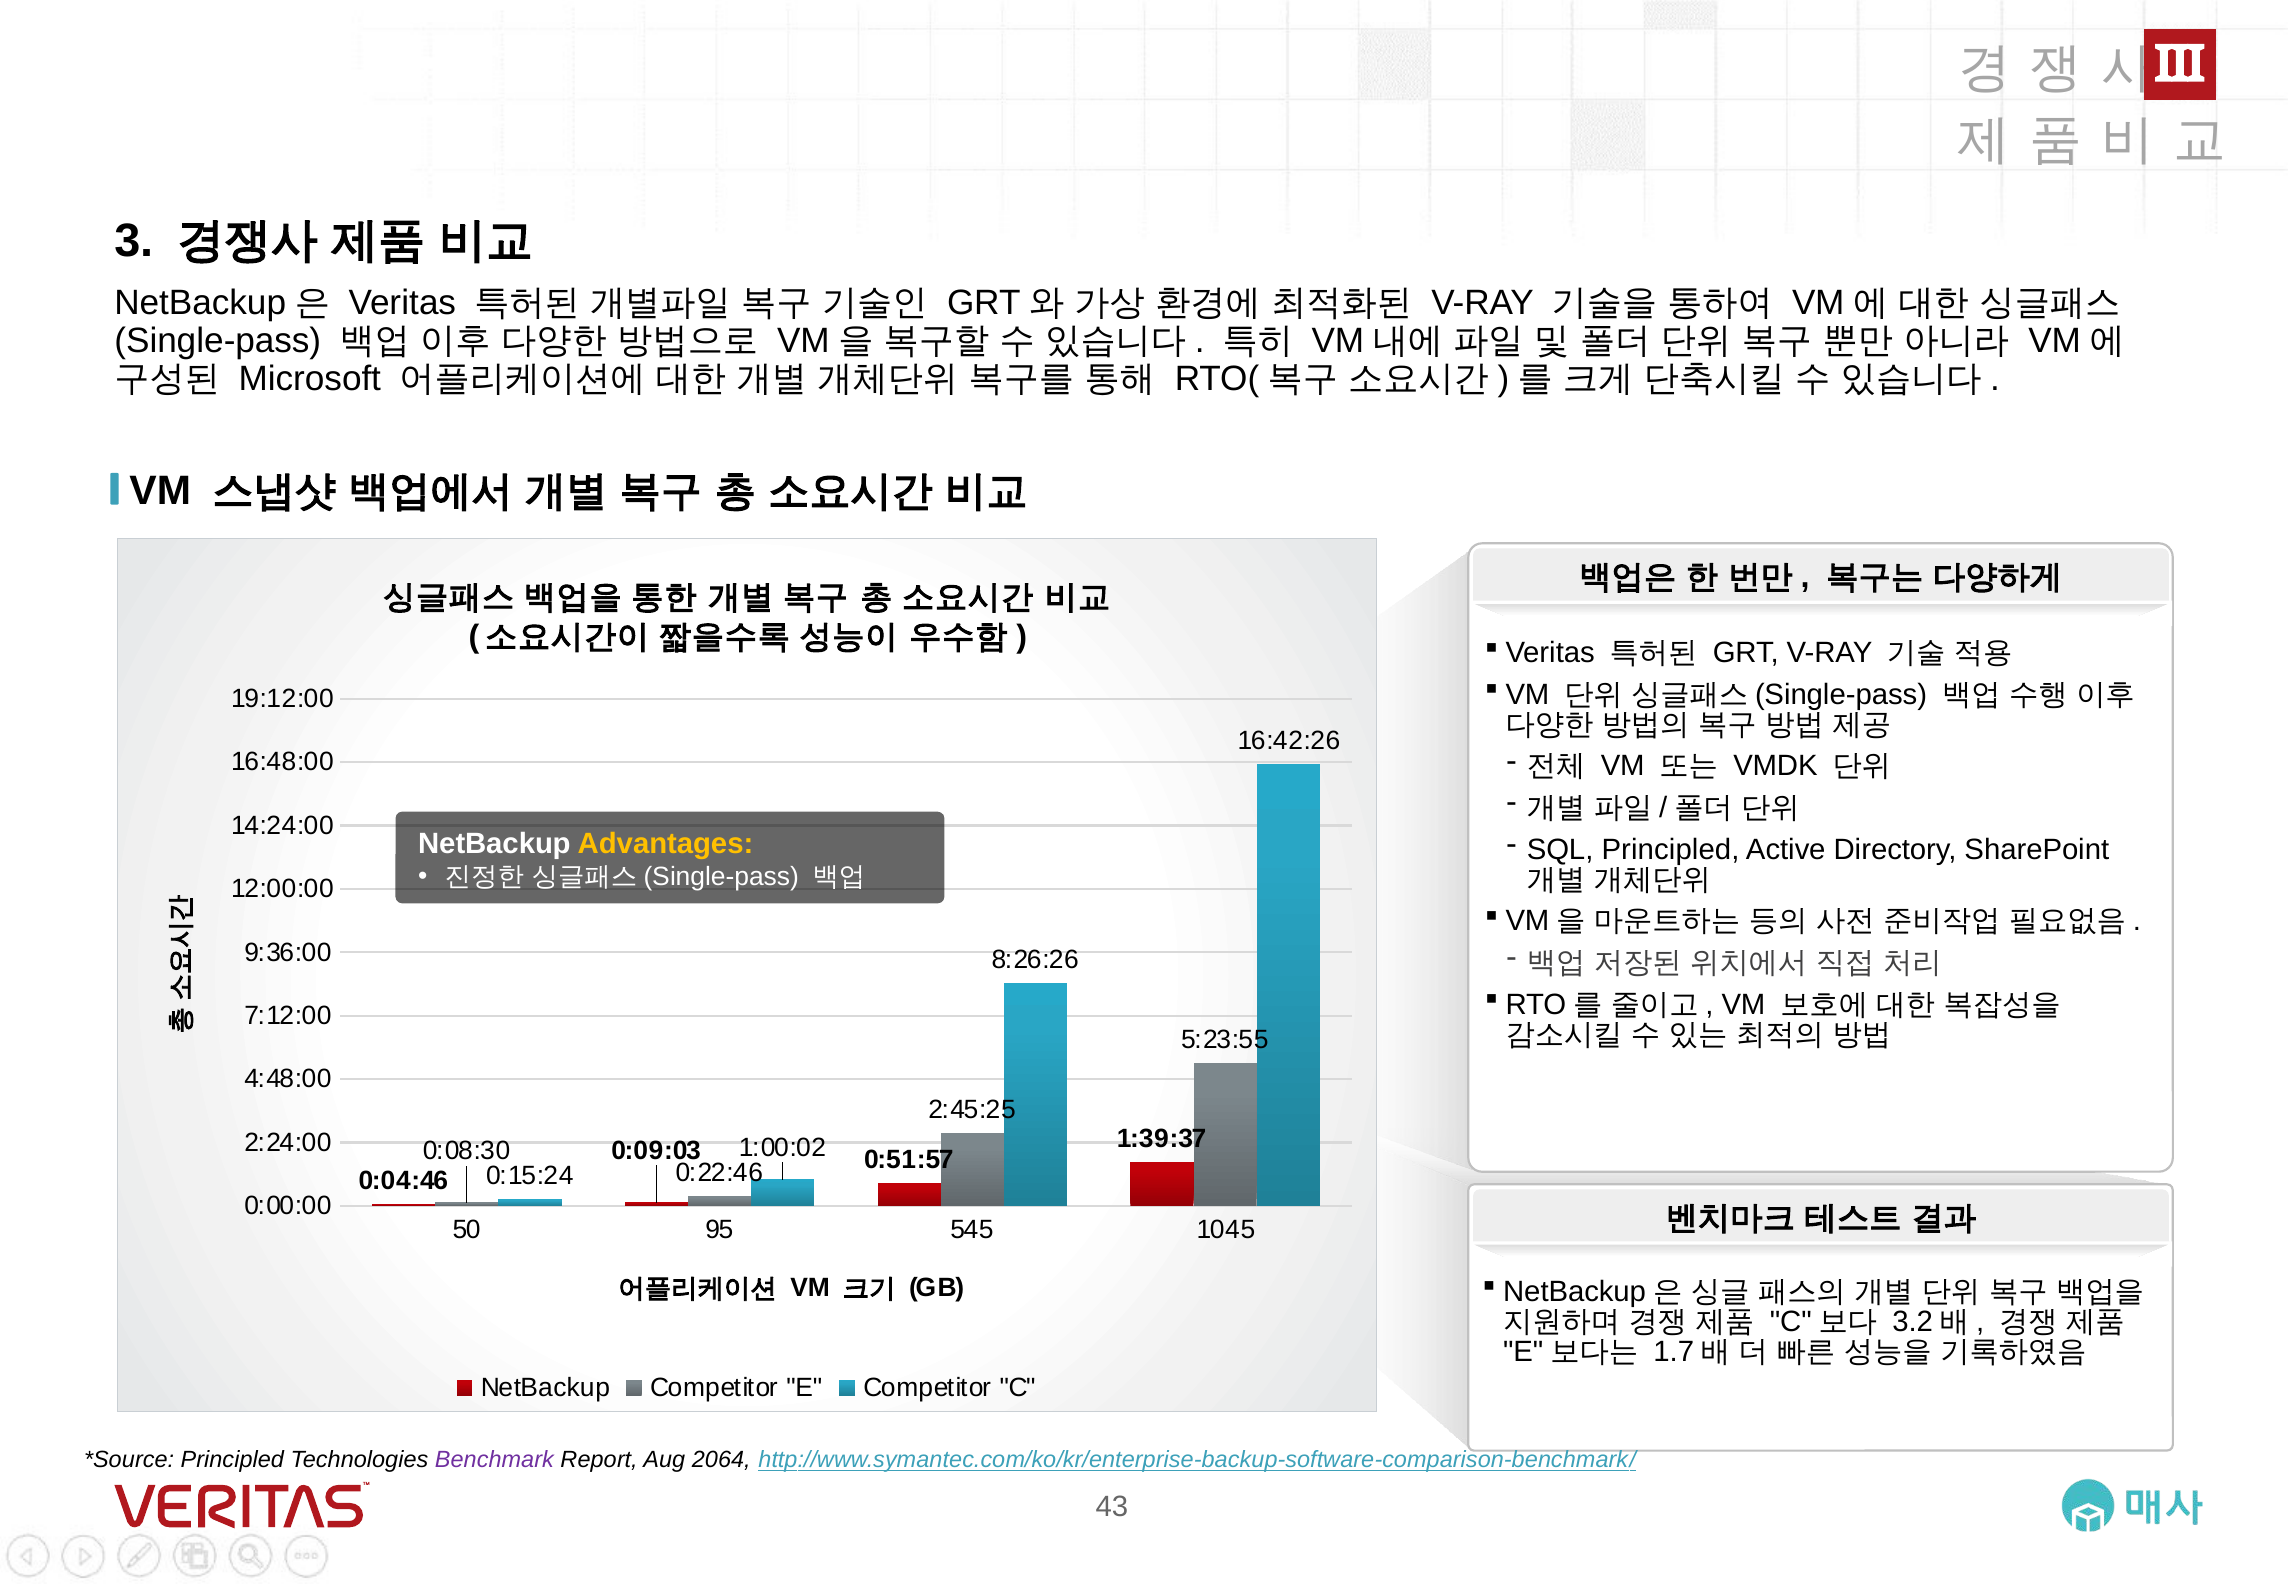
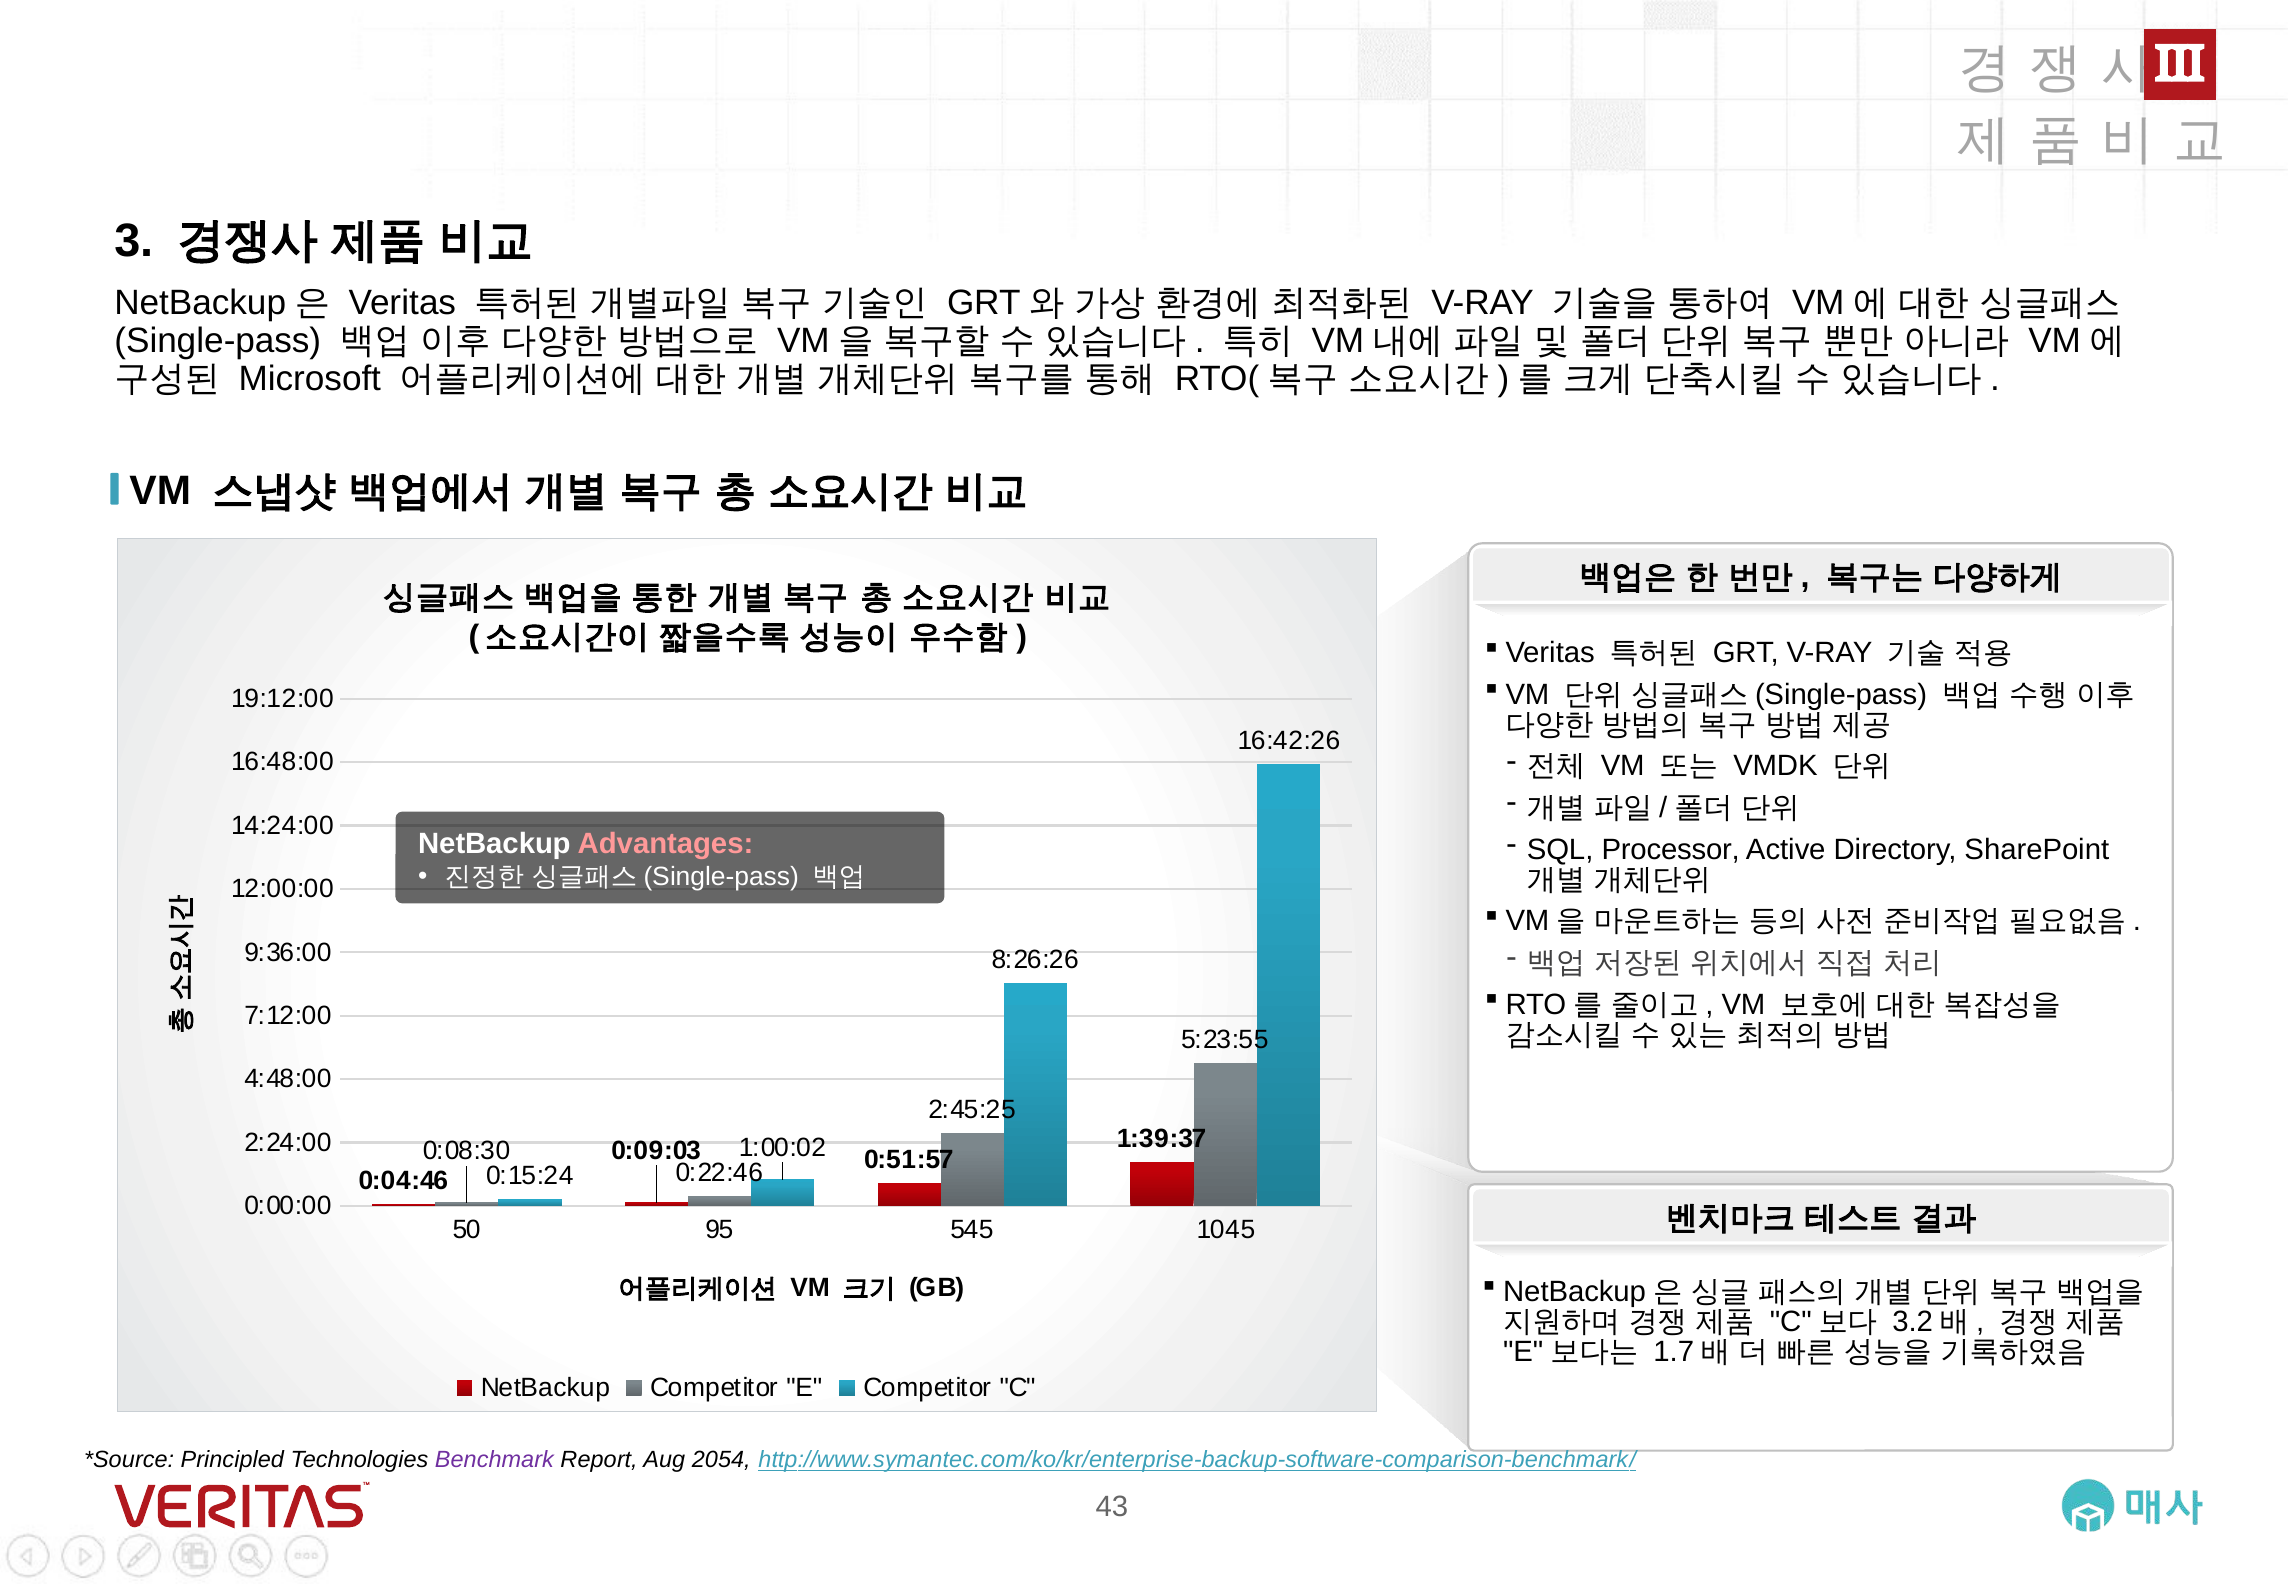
Advantages colour: yellow -> pink (666, 844)
SQL Principled: Principled -> Processor (1671, 850)
2064: 2064 -> 2054 (721, 1460)
